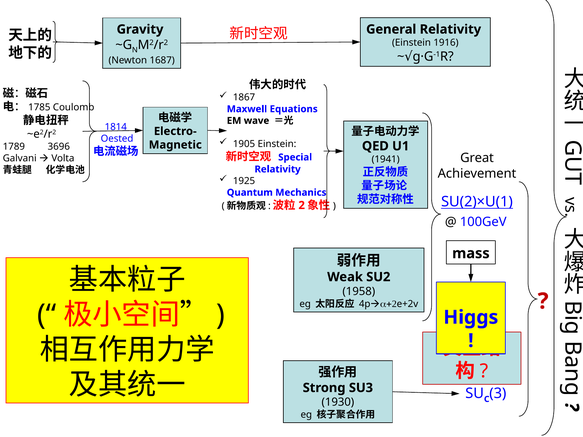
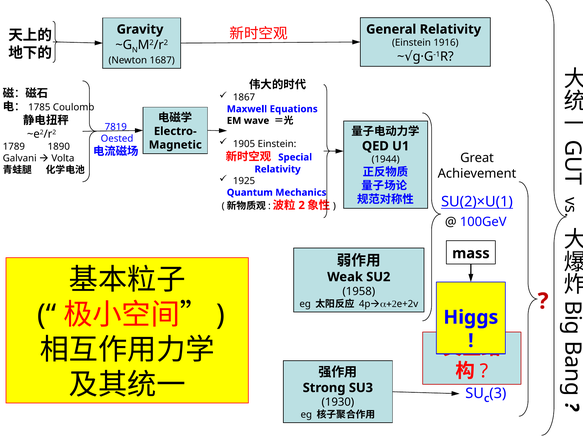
1814: 1814 -> 7819 (116, 127)
3696: 3696 -> 1890 (59, 147)
1941: 1941 -> 1944 (386, 160)
